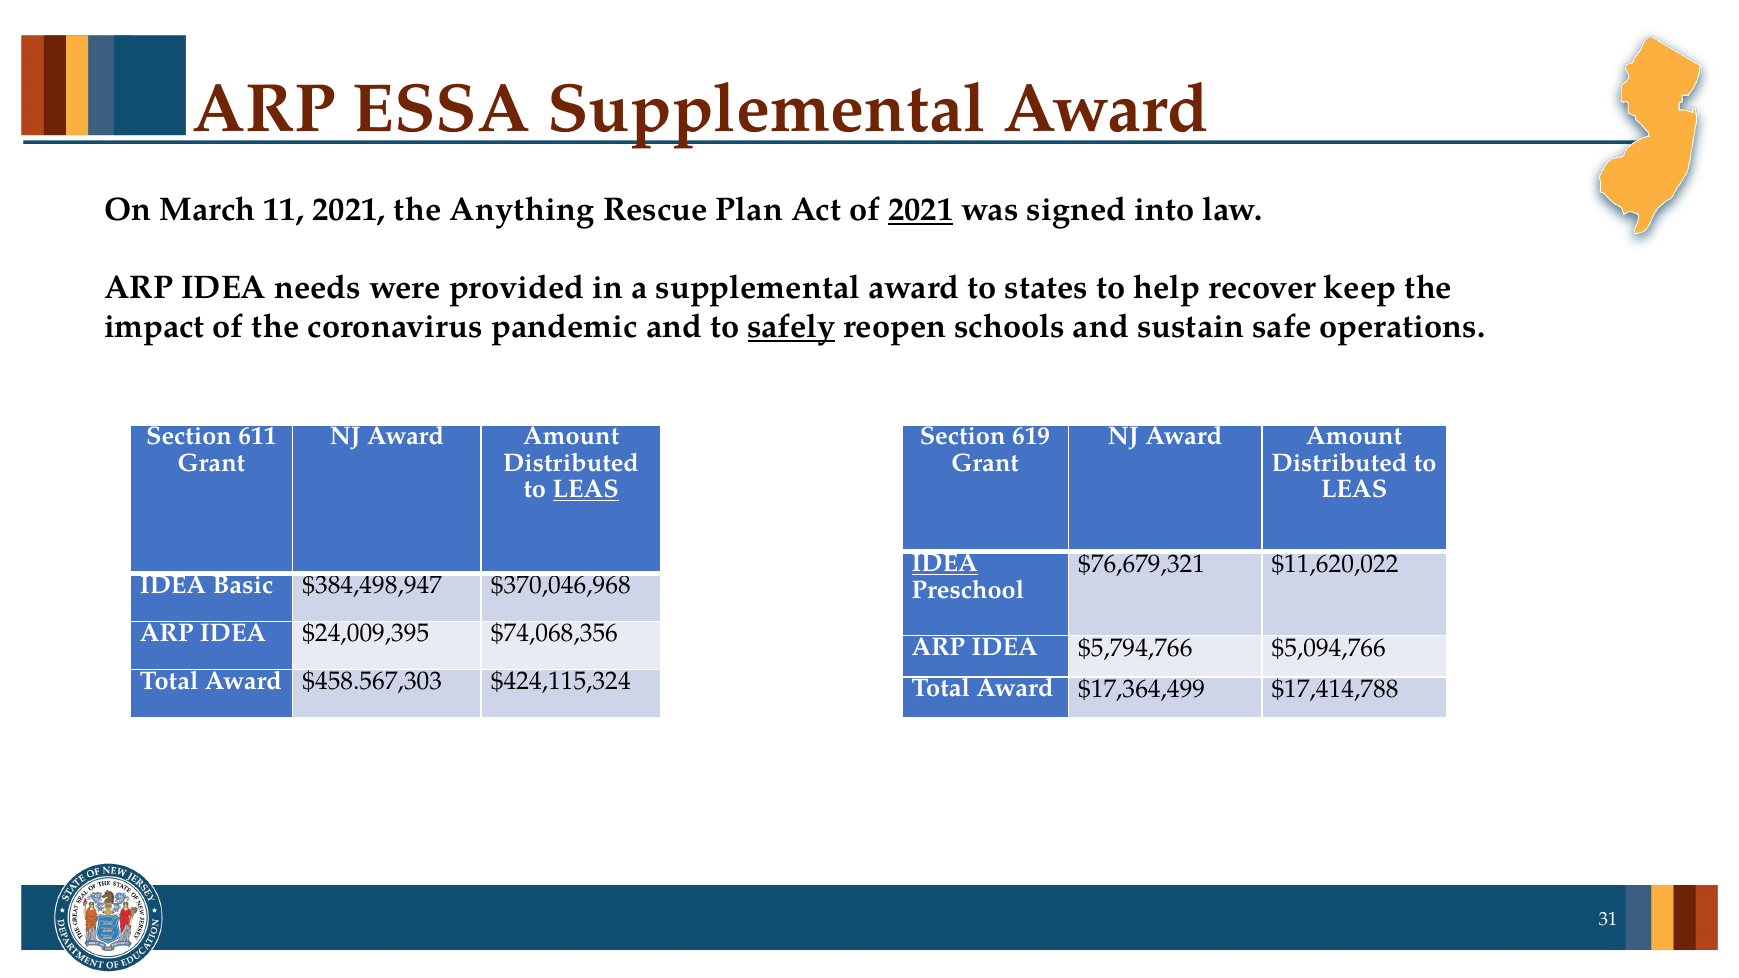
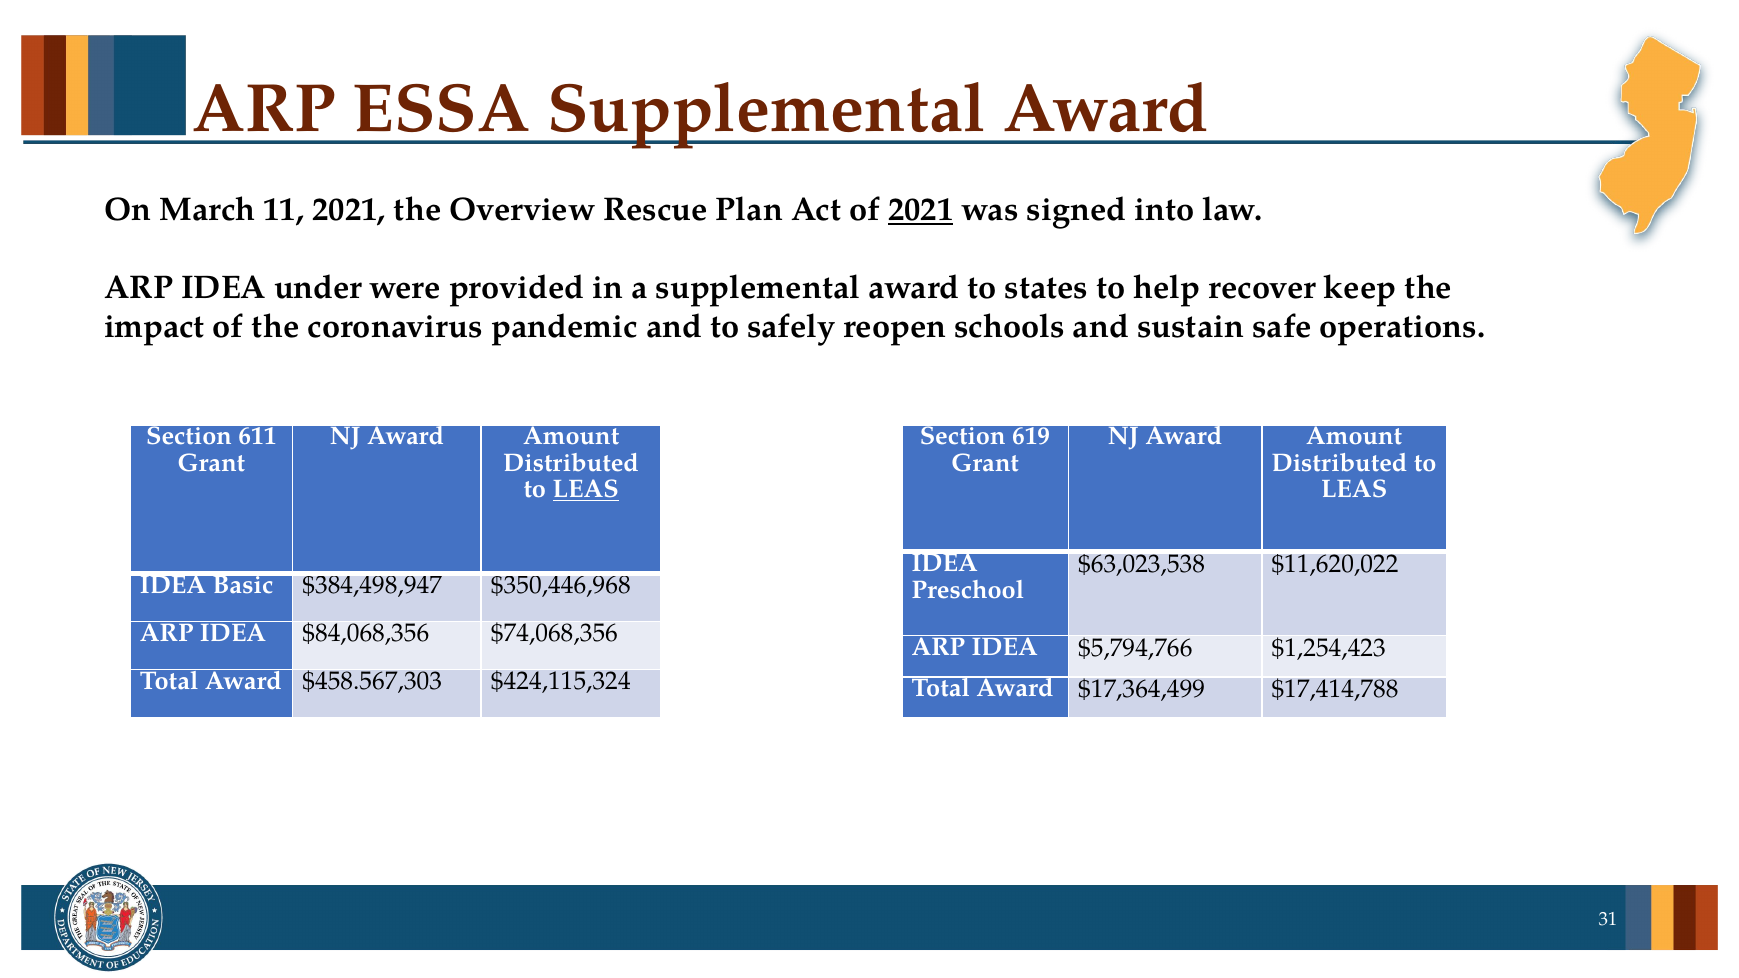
Anything: Anything -> Overview (522, 210)
needs: needs -> under (318, 288)
safely underline: present -> none (791, 327)
IDEA underline: present -> none (945, 563)
$76,679,321: $76,679,321 -> $63,023,538 (1142, 564)
$370,046,968: $370,046,968 -> $350,446,968 (561, 586)
$24,009,395: $24,009,395 -> $84,068,356 (366, 634)
$5,094,766: $5,094,766 -> $1,254,423 (1329, 648)
